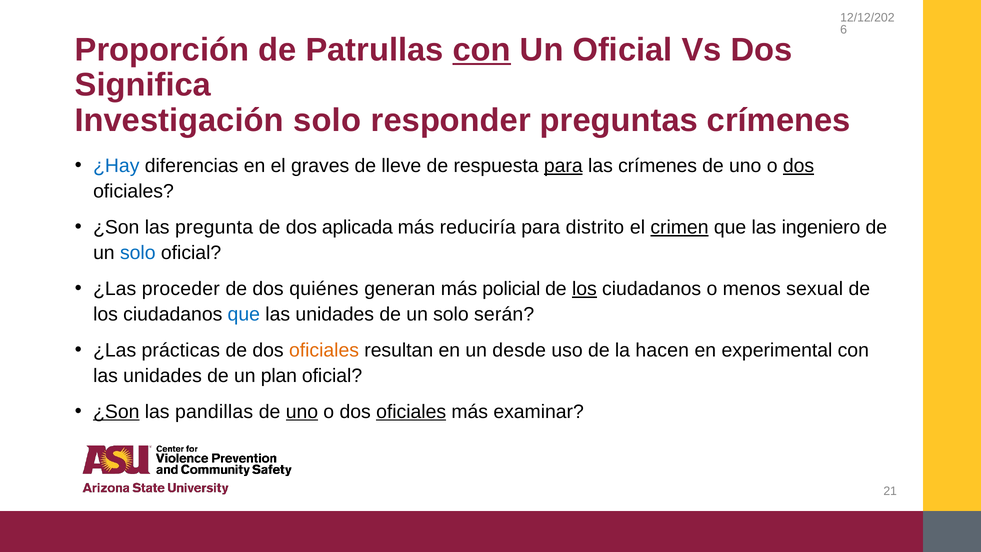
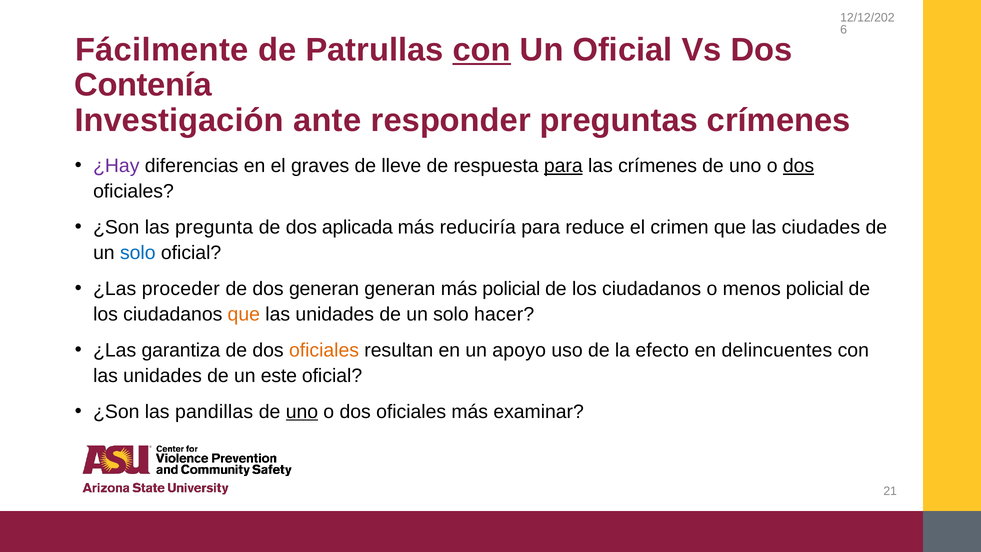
Proporción: Proporción -> Fácilmente (162, 50)
Significa: Significa -> Contenía (143, 85)
Investigación solo: solo -> ante (327, 121)
¿Hay colour: blue -> purple (116, 166)
distrito: distrito -> reduce (595, 227)
crimen underline: present -> none (679, 227)
ingeniero: ingeniero -> ciudades (821, 227)
dos quiénes: quiénes -> generan (324, 289)
los underline: present -> none (584, 289)
menos sexual: sexual -> policial (815, 289)
que colour: blue -> orange (244, 314)
serán: serán -> hacer (504, 314)
prácticas: prácticas -> garantiza (181, 350)
desde: desde -> apoyo (519, 350)
hacen: hacen -> efecto (662, 350)
experimental: experimental -> delincuentes (777, 350)
plan: plan -> este (279, 376)
¿Son underline: present -> none (116, 412)
oficiales underline: present -> none (411, 412)
